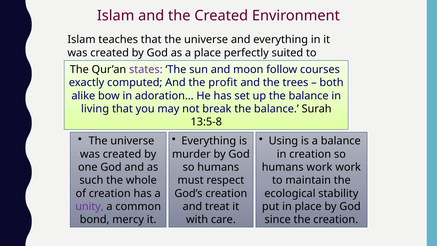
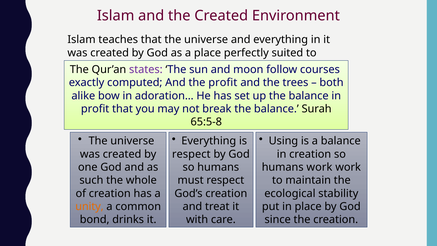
living: living -> profit (95, 109)
13:5-8: 13:5-8 -> 65:5-8 (206, 122)
murder: murder -> respect (191, 154)
unity colour: purple -> orange (89, 206)
mercy: mercy -> drinks (128, 219)
